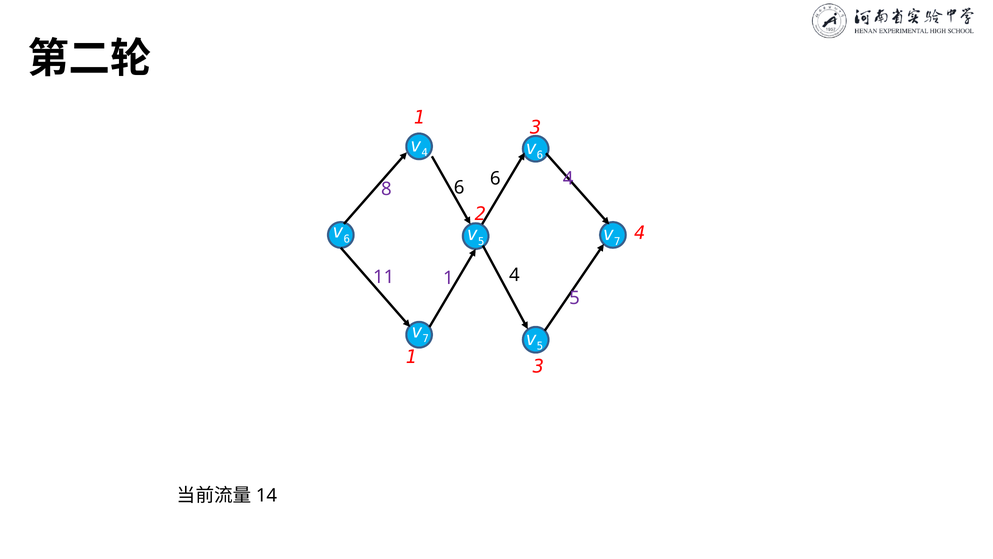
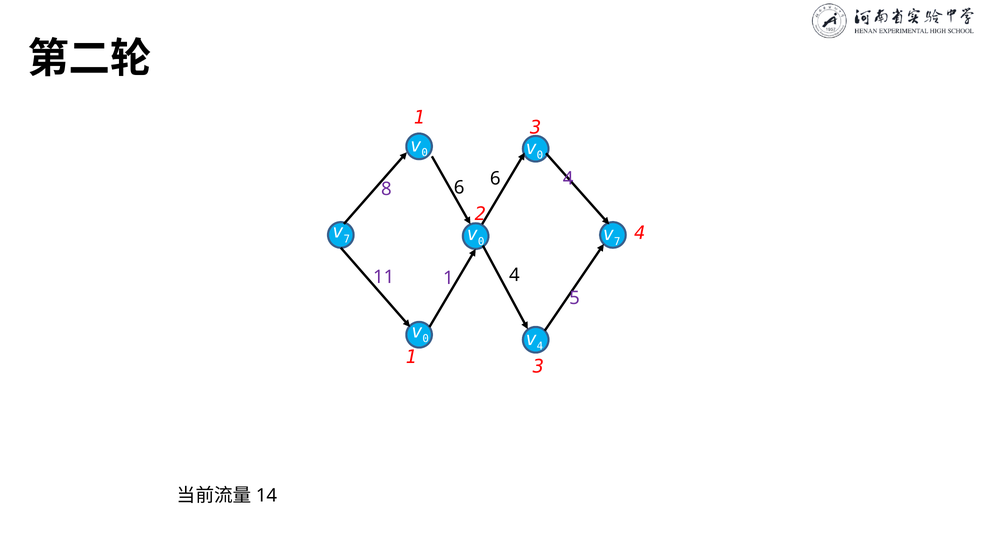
4: 4 -> 0 (425, 152)
6: 6 -> 0 (540, 155)
6: 6 -> 7 (347, 239)
5: 5 -> 0 (481, 241)
7: 7 -> 0 (426, 338)
5: 5 -> 4 (540, 346)
